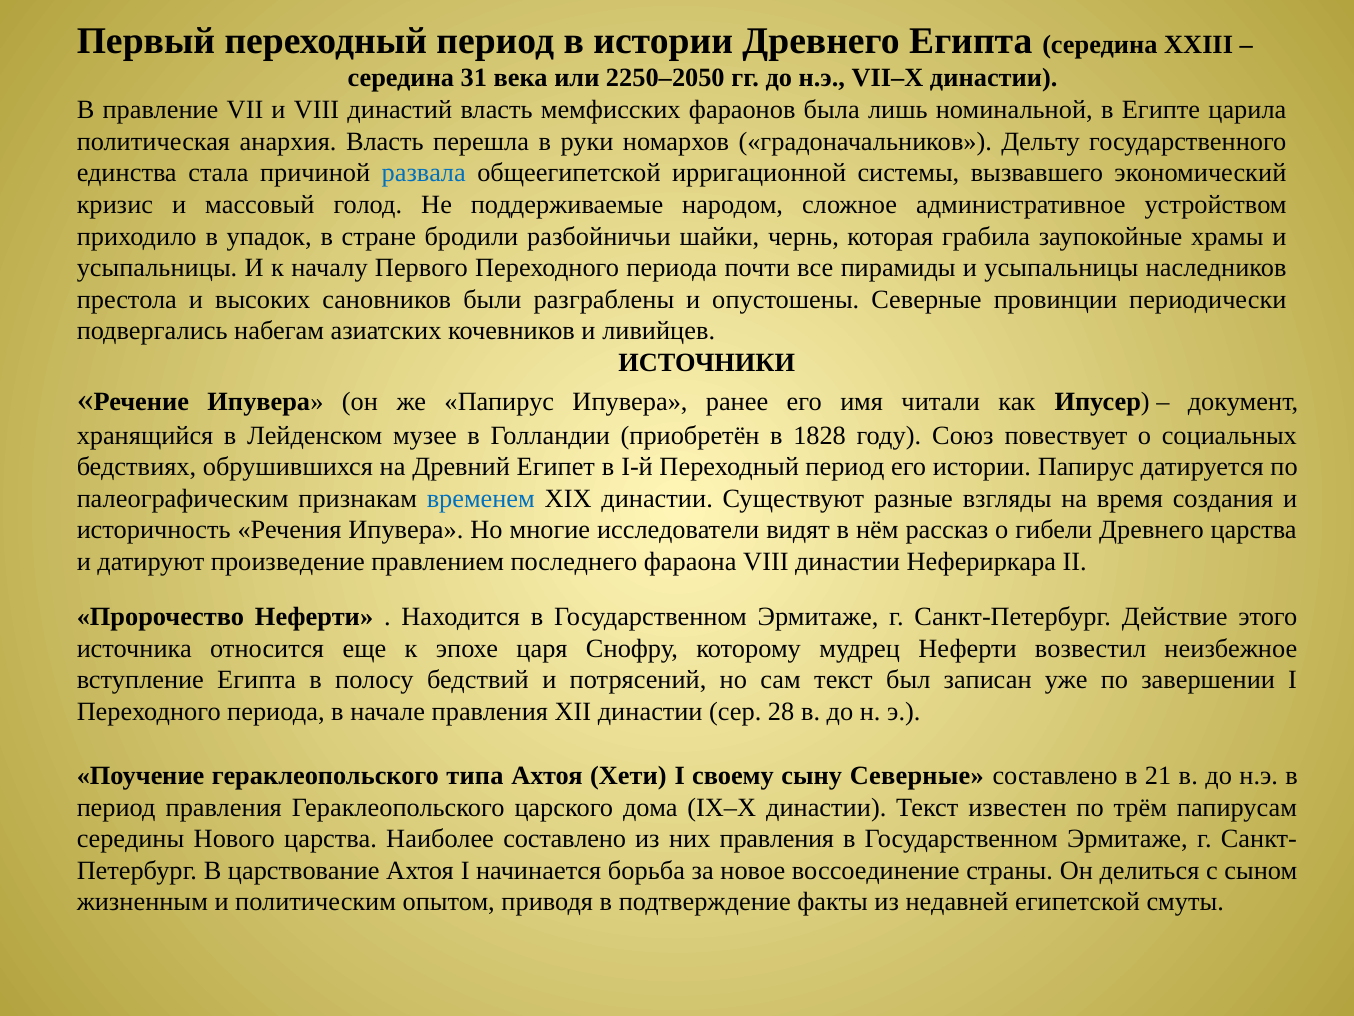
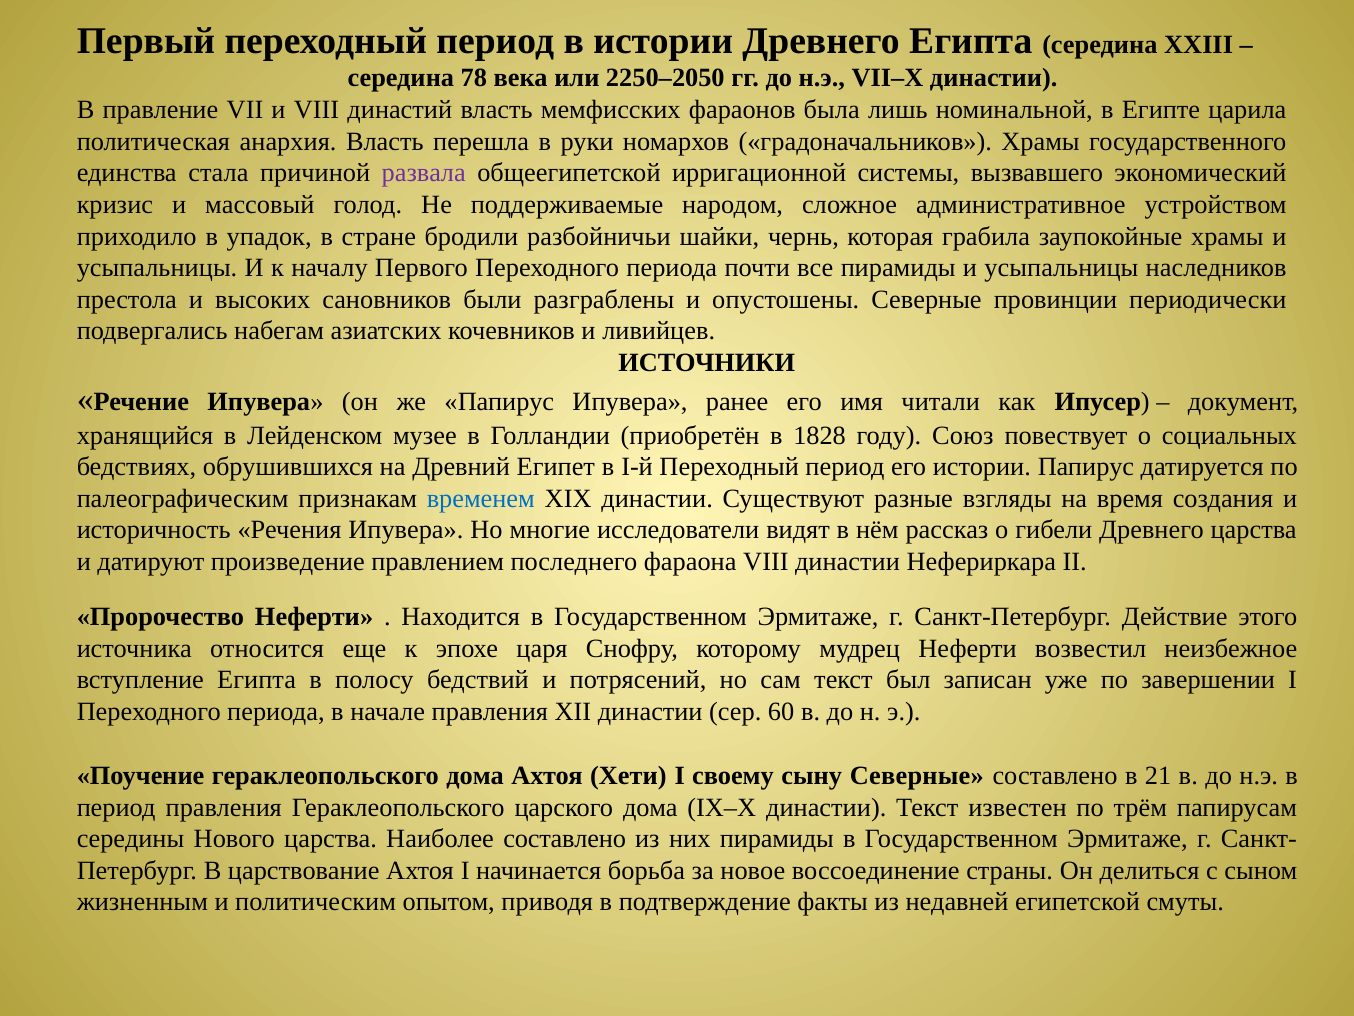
31: 31 -> 78 (474, 78)
градоначальников Дельту: Дельту -> Храмы (1041, 141)
развала colour: blue -> purple (424, 173)
28: 28 -> 60 (781, 711)
гераклеопольского типа: типа -> дома (475, 775)
них правления: правления -> пирамиды (777, 839)
